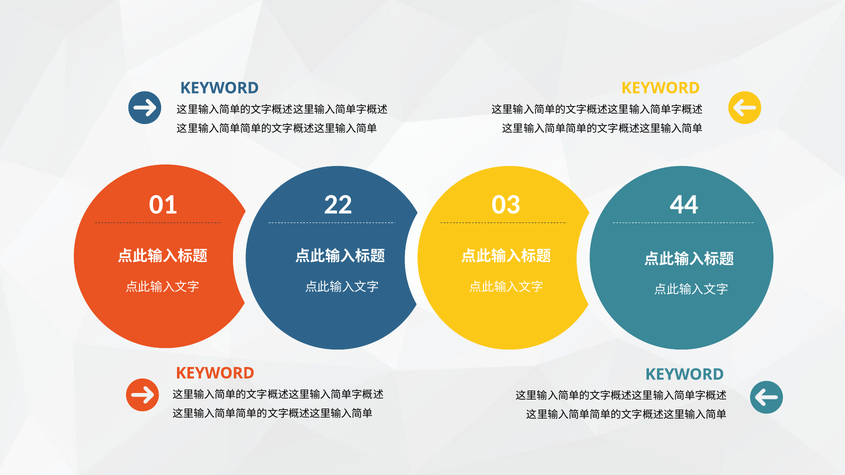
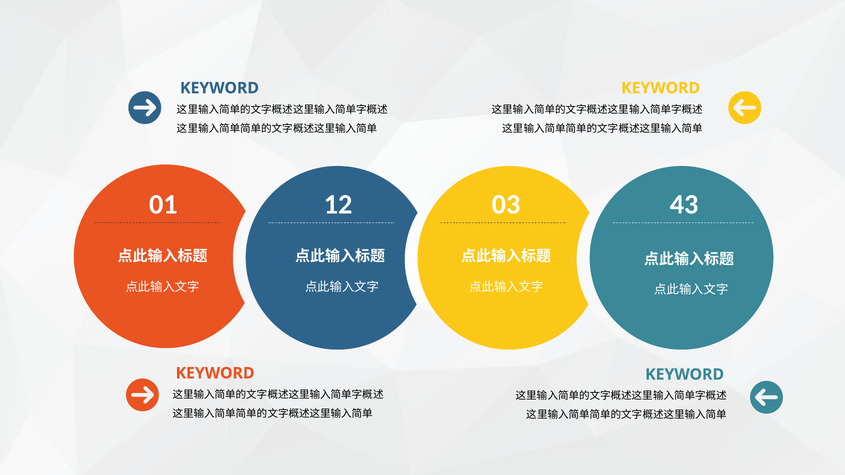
22: 22 -> 12 (338, 205)
44: 44 -> 43 (684, 205)
